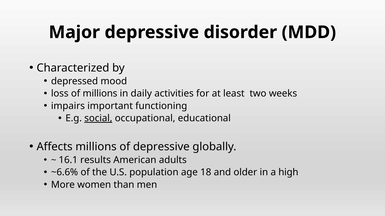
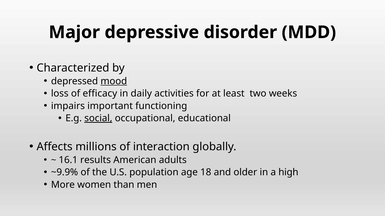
mood underline: none -> present (114, 81)
of millions: millions -> efficacy (100, 94)
of depressive: depressive -> interaction (161, 147)
~6.6%: ~6.6% -> ~9.9% (65, 173)
